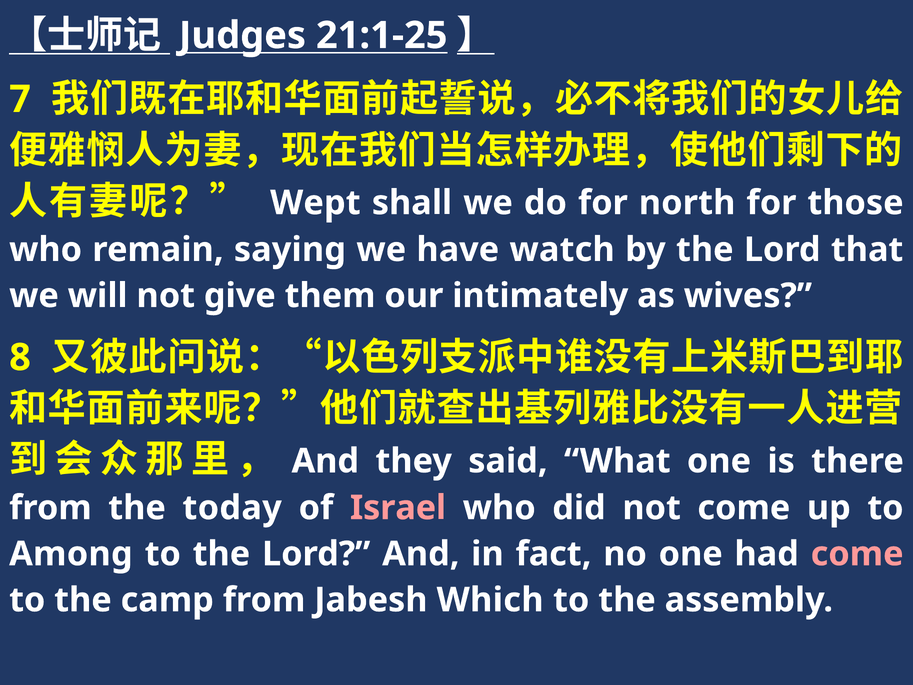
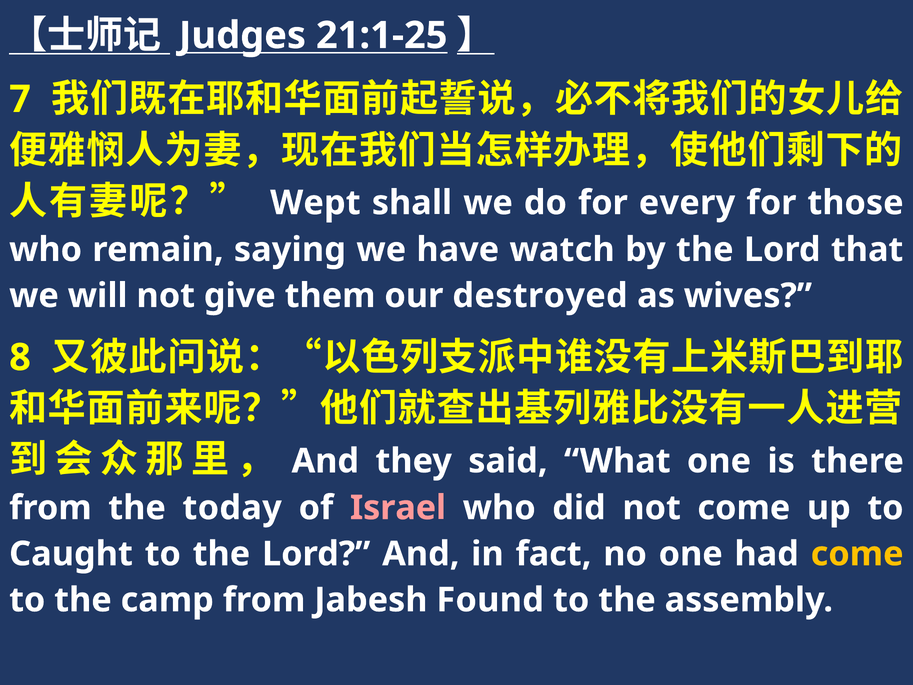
north: north -> every (687, 203)
intimately: intimately -> destroyed (540, 296)
Among: Among -> Caught (71, 554)
come colour: pink -> yellow (857, 554)
Which: Which -> Found (490, 600)
